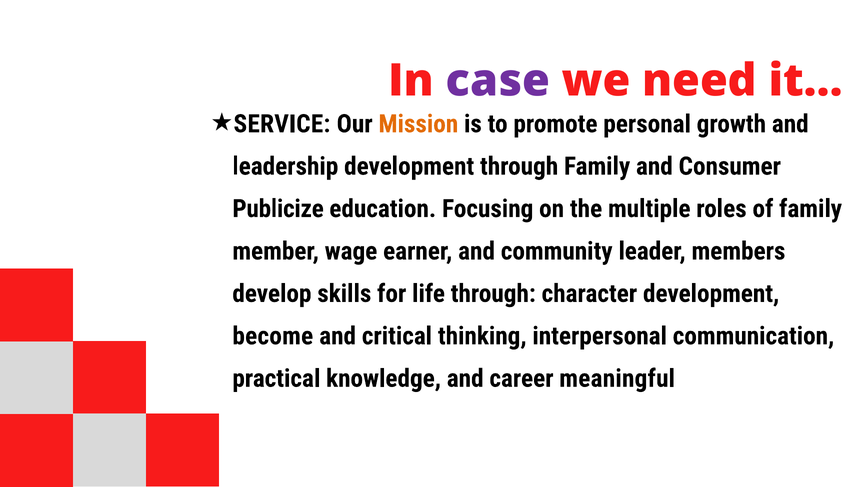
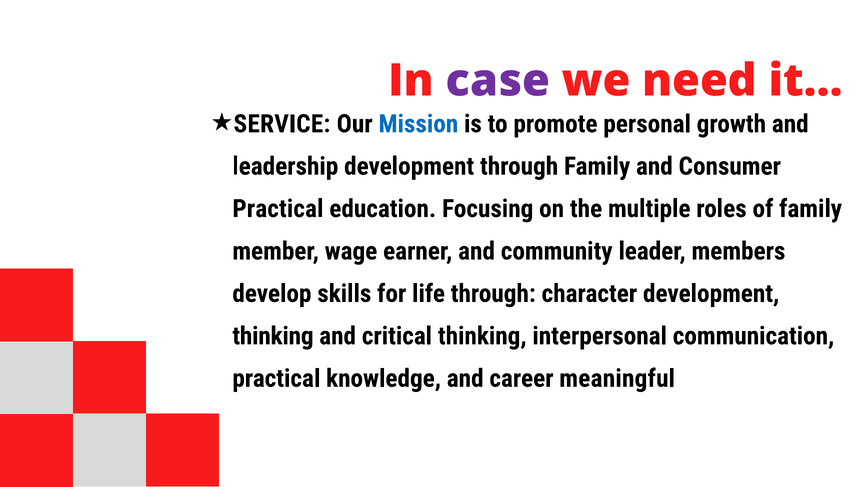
Mission colour: orange -> blue (418, 124)
Publicize: Publicize -> Practical (278, 209)
become: become -> thinking (273, 336)
